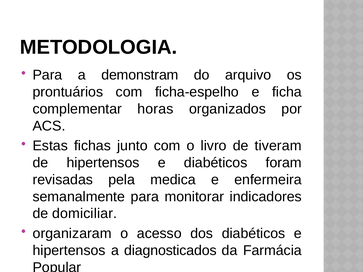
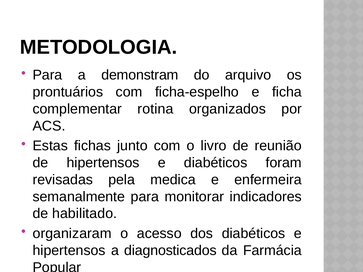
horas: horas -> rotina (155, 109)
tiveram: tiveram -> reunião (278, 146)
domiciliar: domiciliar -> habilitado (85, 214)
